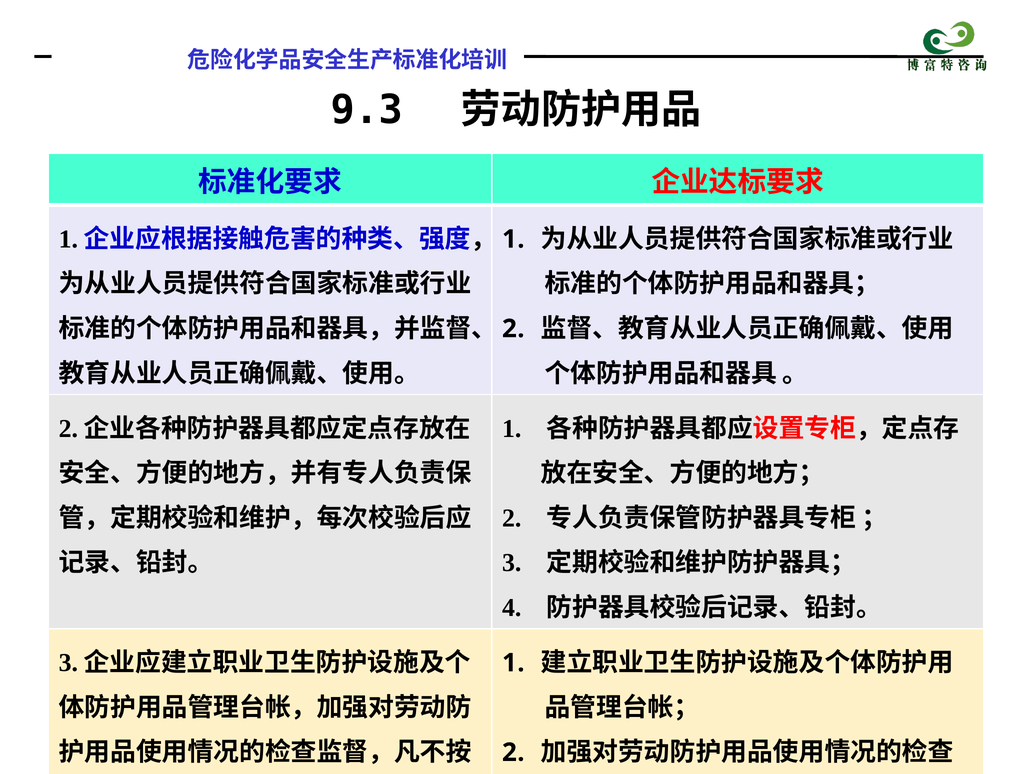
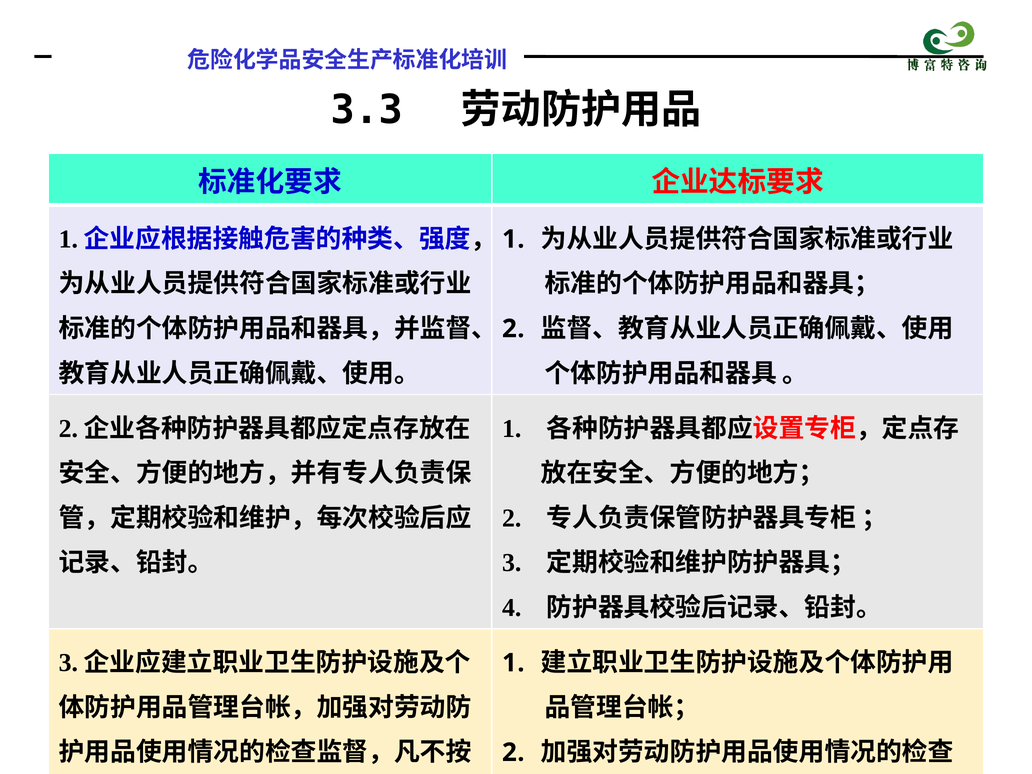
9.3: 9.3 -> 3.3 (367, 110)
